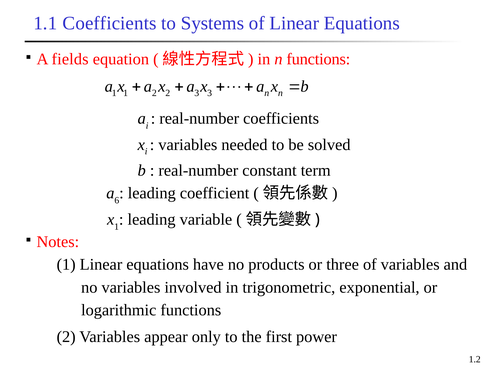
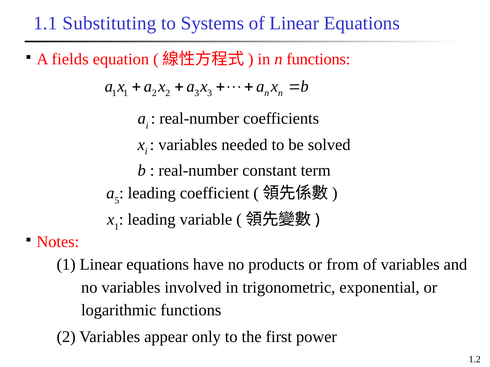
1.1 Coefficients: Coefficients -> Substituting (110, 23)
6: 6 -> 5 (117, 201)
three: three -> from (343, 265)
